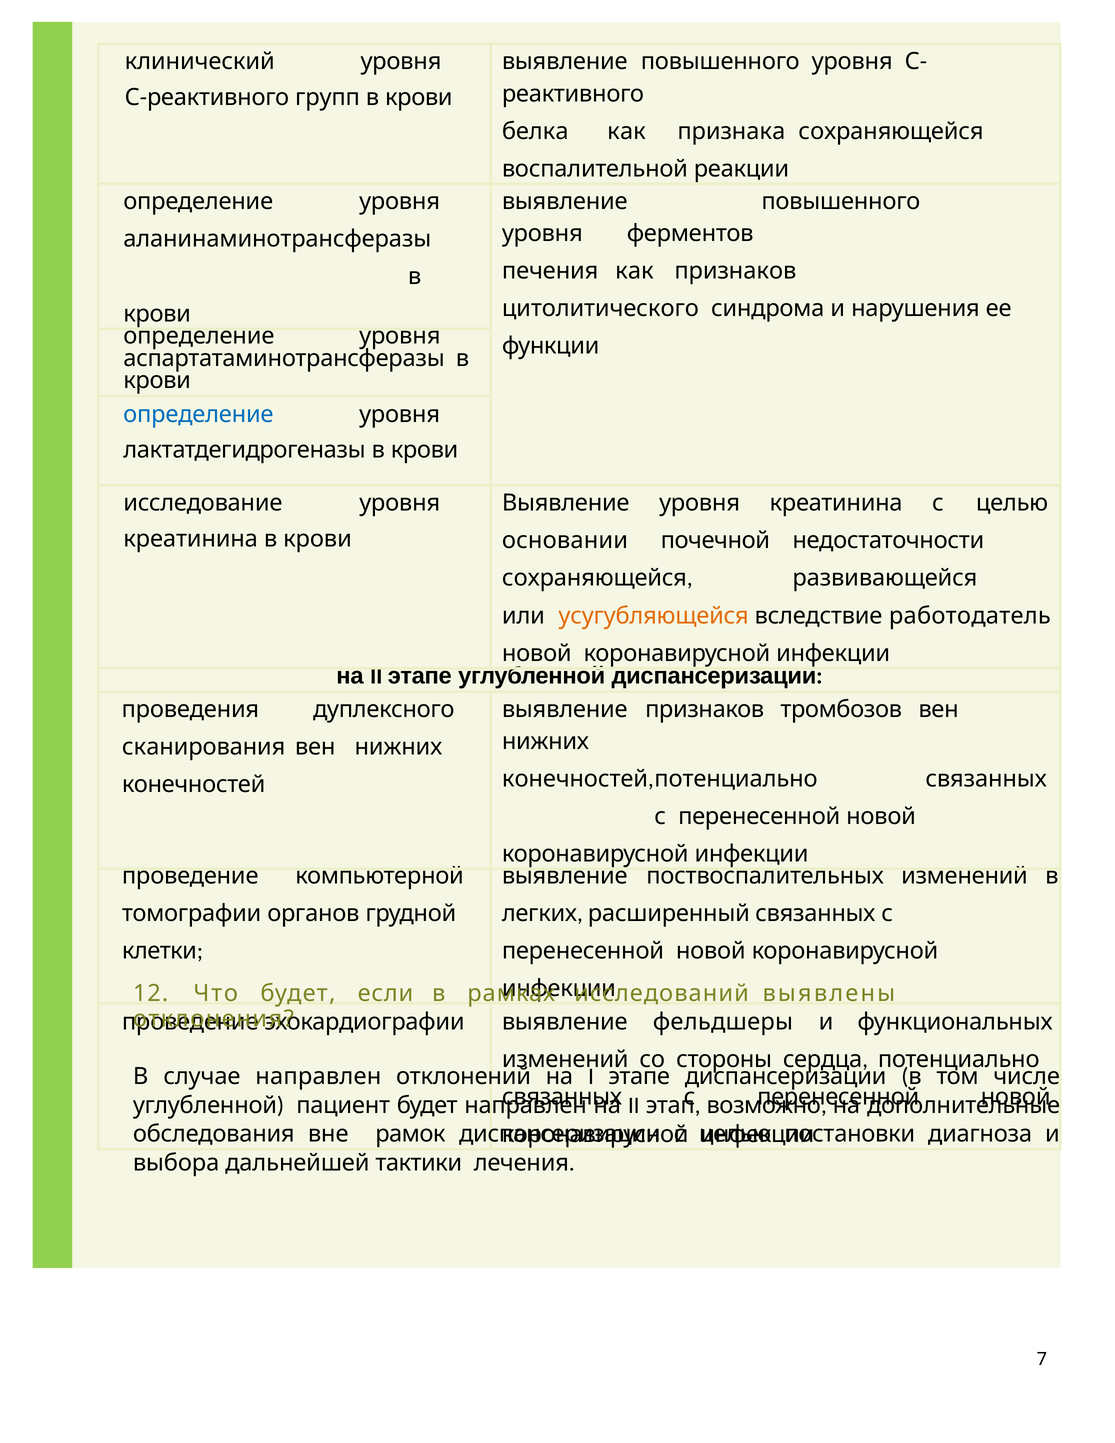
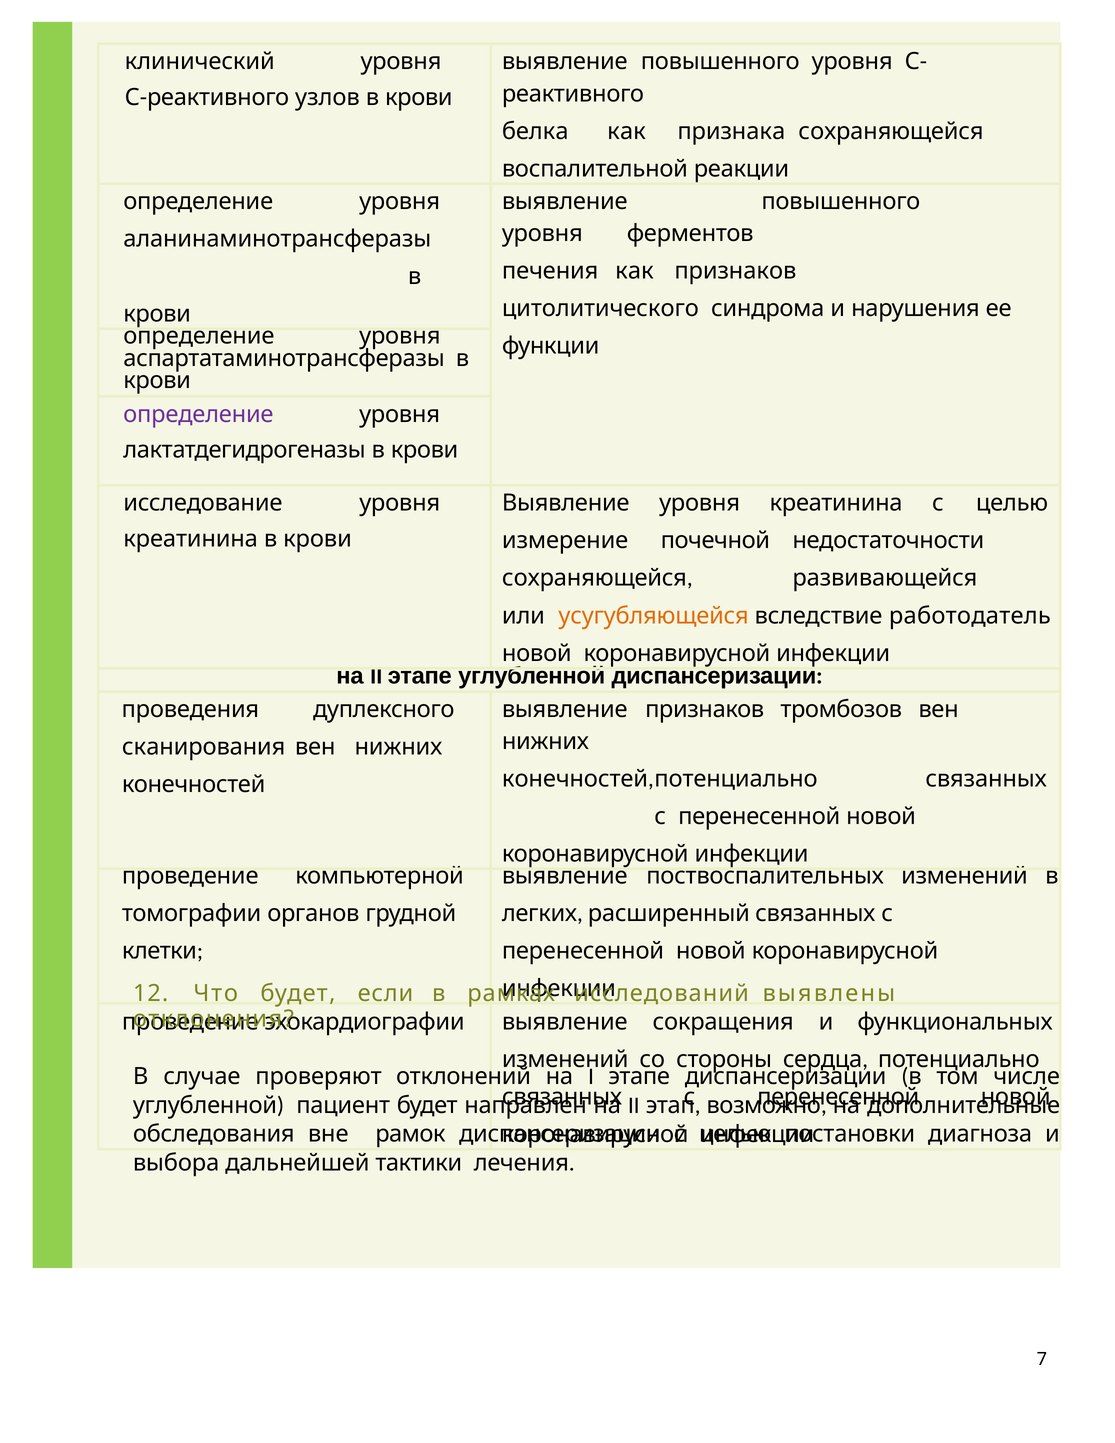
групп: групп -> узлов (327, 97)
определение colour: blue -> purple (198, 414)
основании: основании -> измерение (565, 541)
фельдшеры: фельдшеры -> сокращения (723, 1022)
случае направлен: направлен -> проверяют (318, 1077)
